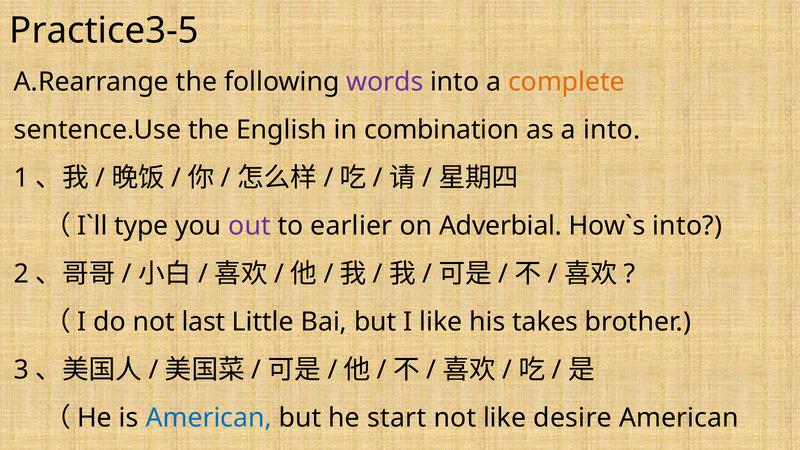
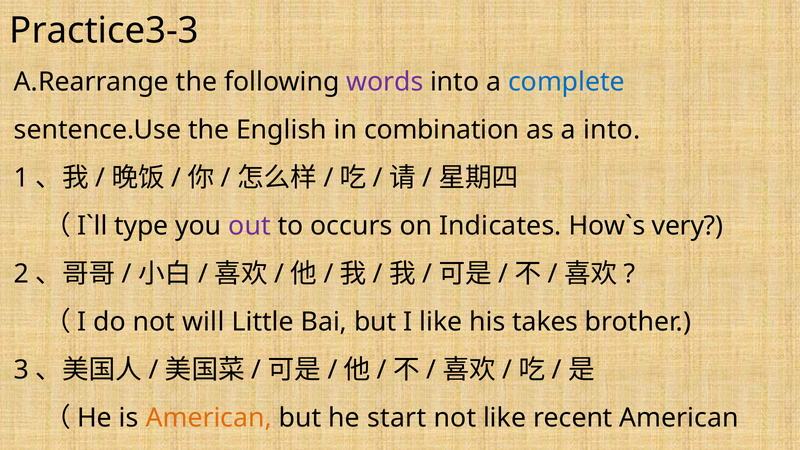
Practice3-5: Practice3-5 -> Practice3-3 (104, 31)
complete colour: orange -> blue (567, 82)
earlier: earlier -> occurs (351, 226)
Adverbial: Adverbial -> Indicates (500, 226)
into: into -> very (688, 226)
last: last -> will (203, 322)
American colour: blue -> orange (209, 418)
desire: desire -> recent (573, 418)
